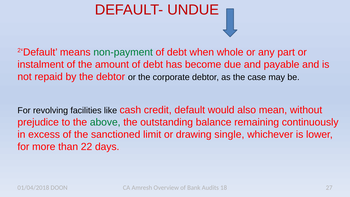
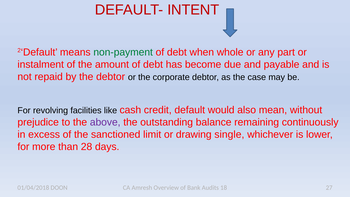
UNDUE: UNDUE -> INTENT (193, 10)
above colour: green -> purple (105, 122)
22: 22 -> 28 (87, 147)
